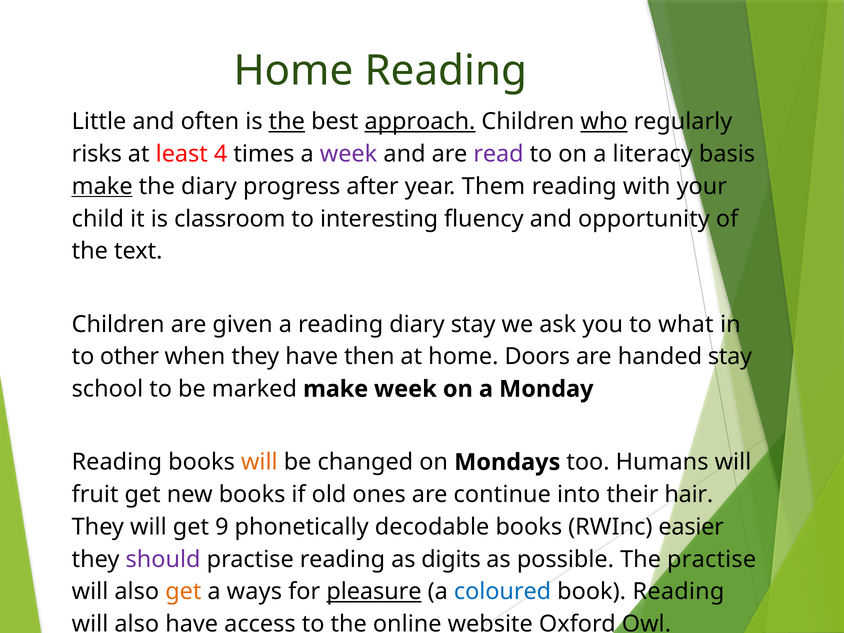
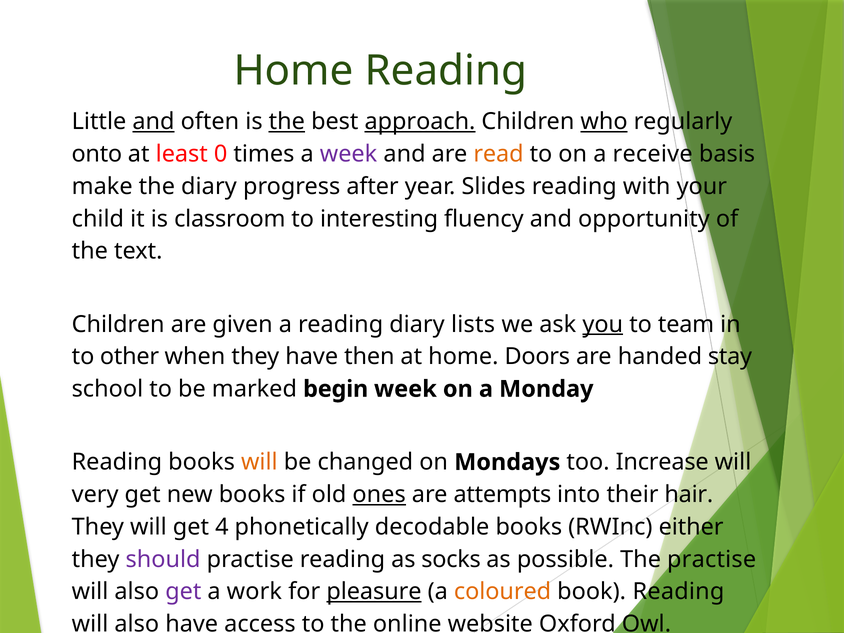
and underline: none -> present (153, 122)
risks: risks -> onto (97, 154)
4: 4 -> 0 (221, 154)
read colour: purple -> orange (498, 154)
literacy: literacy -> receive (653, 154)
make underline: present -> none (102, 186)
Them: Them -> Slides (494, 186)
diary stay: stay -> lists (473, 324)
you underline: none -> present (603, 324)
what: what -> team (686, 324)
marked make: make -> begin (336, 389)
Humans: Humans -> Increase (662, 462)
fruit: fruit -> very (95, 495)
ones underline: none -> present (379, 495)
continue: continue -> attempts (502, 495)
9: 9 -> 4 (222, 527)
easier: easier -> either (691, 527)
digits: digits -> socks (451, 559)
get colour: orange -> purple (183, 592)
ways: ways -> work (254, 592)
coloured colour: blue -> orange (503, 592)
